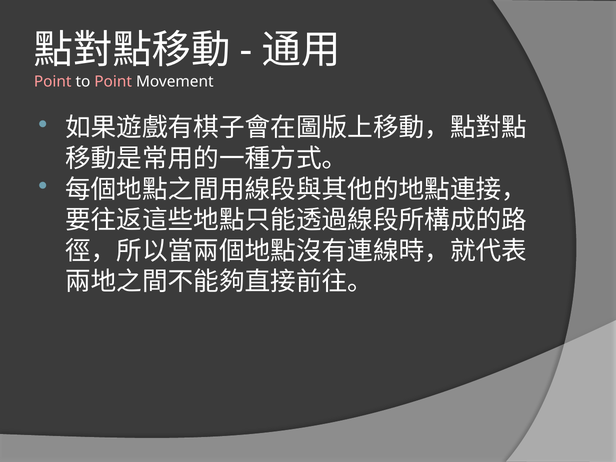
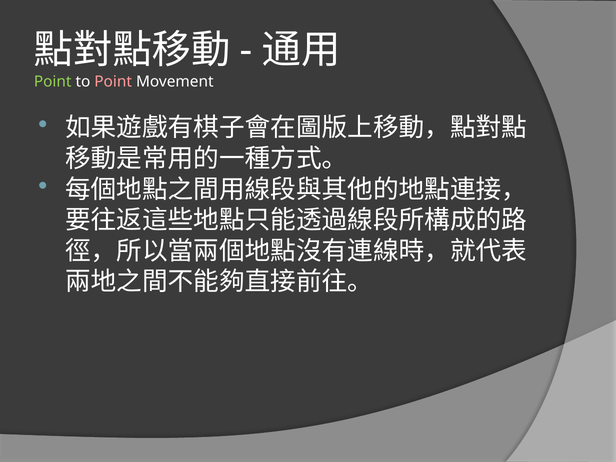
Point colour: pink -> light green (53, 82)
